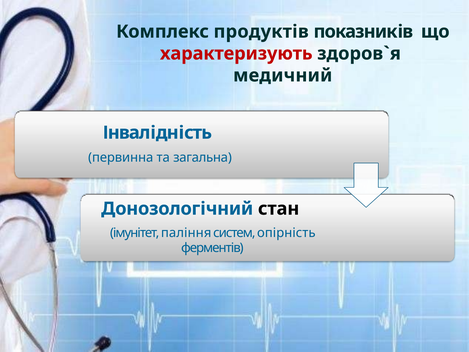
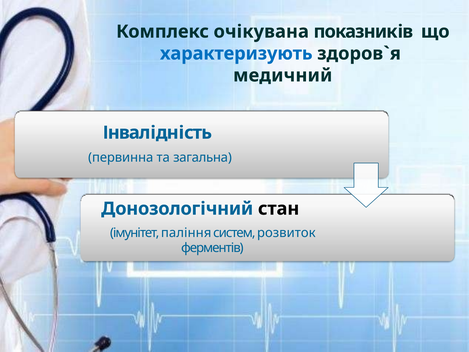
продуктів: продуктів -> очікувана (261, 32)
характеризують colour: red -> blue (236, 53)
опірність: опірність -> розвиток (286, 233)
